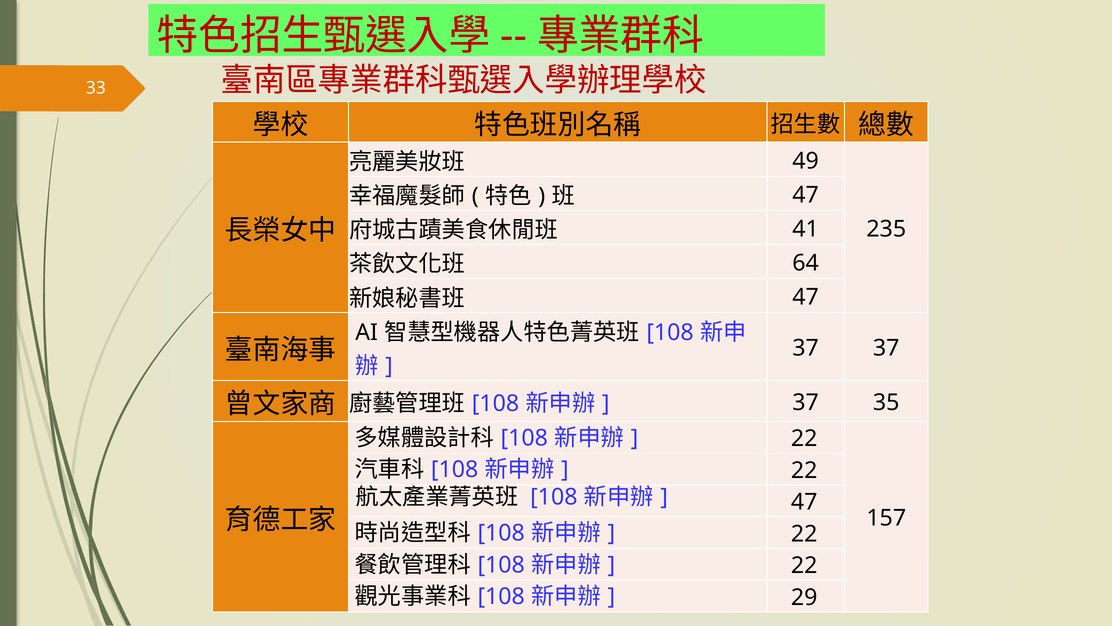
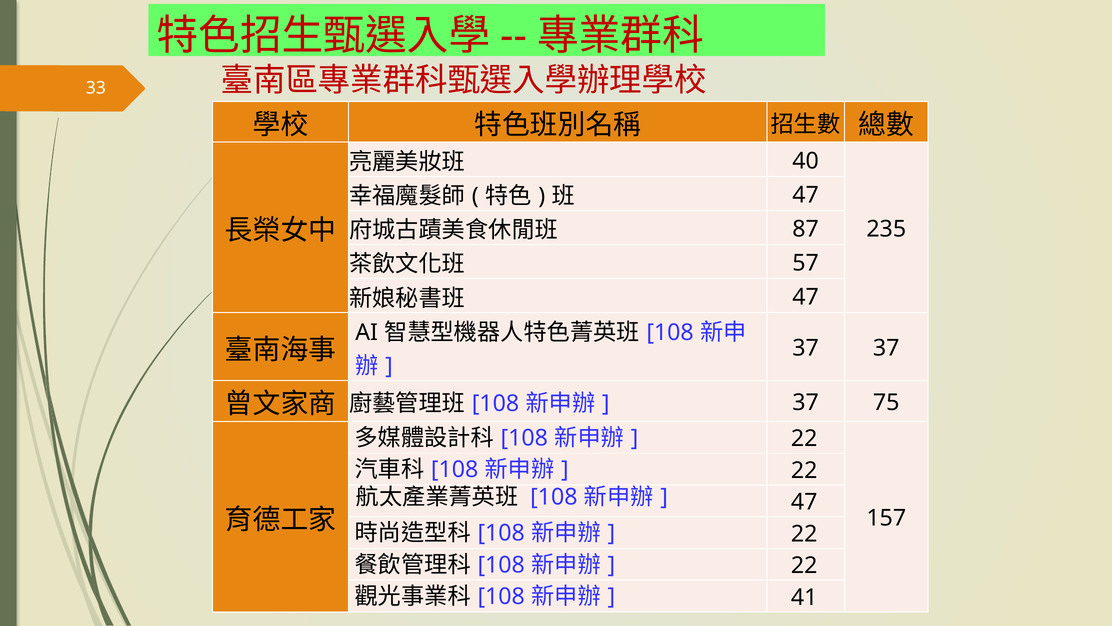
49: 49 -> 40 (806, 161)
41: 41 -> 87 (806, 229)
64: 64 -> 57 (806, 263)
35: 35 -> 75 (886, 402)
29: 29 -> 41 (804, 597)
